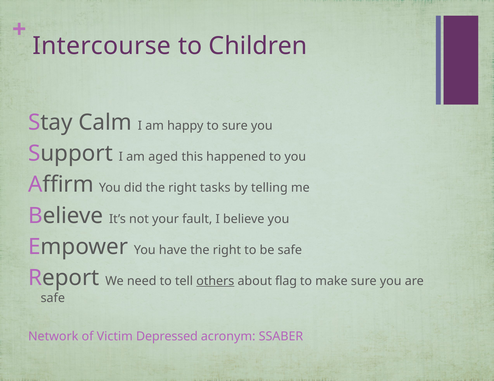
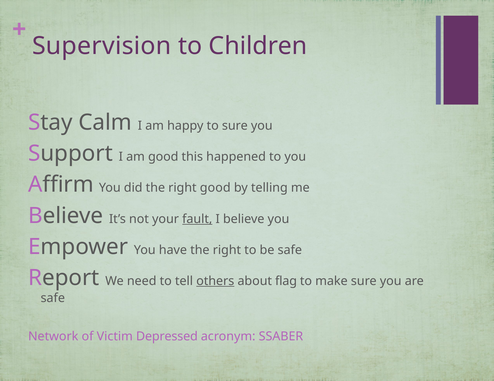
Intercourse: Intercourse -> Supervision (102, 46)
am aged: aged -> good (163, 157)
right tasks: tasks -> good (215, 188)
fault underline: none -> present (197, 219)
